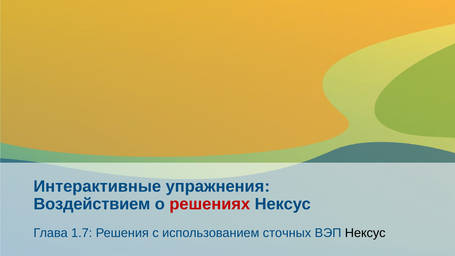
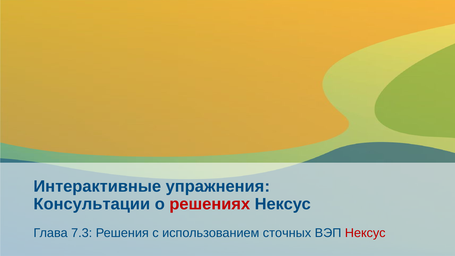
Воздействием: Воздействием -> Консультации (92, 204)
1.7: 1.7 -> 7.3 (82, 233)
Нексус colour: black -> red (365, 233)
